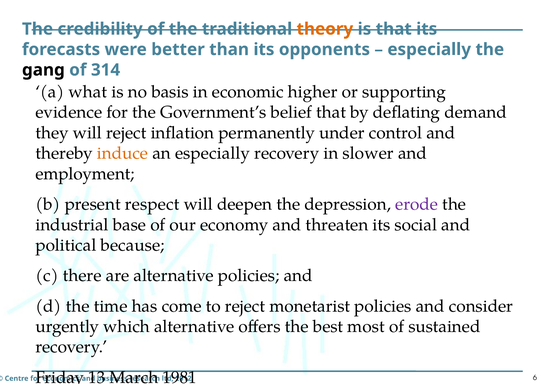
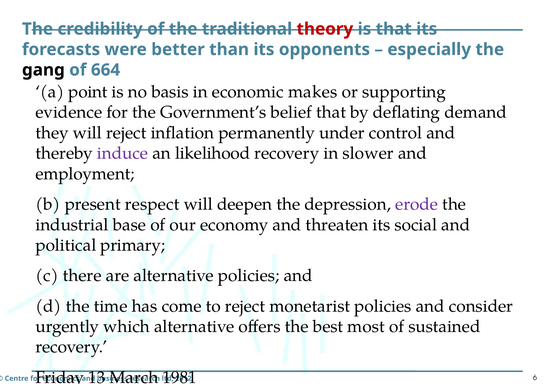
theory colour: orange -> red (325, 29)
314: 314 -> 664 (106, 70)
what: what -> point (88, 92)
higher: higher -> makes (313, 92)
induce colour: orange -> purple (122, 153)
an especially: especially -> likelihood (213, 153)
because: because -> primary (133, 245)
